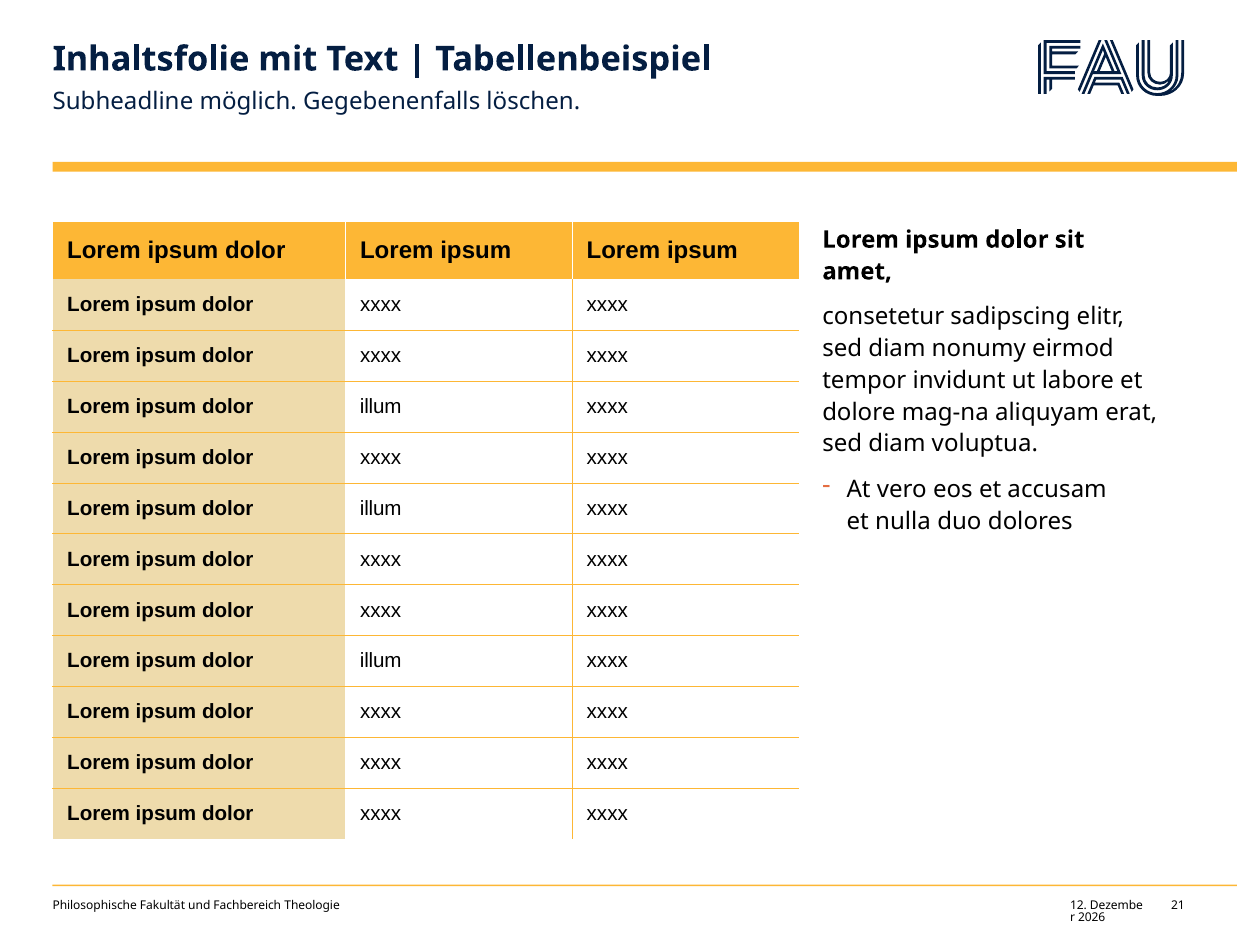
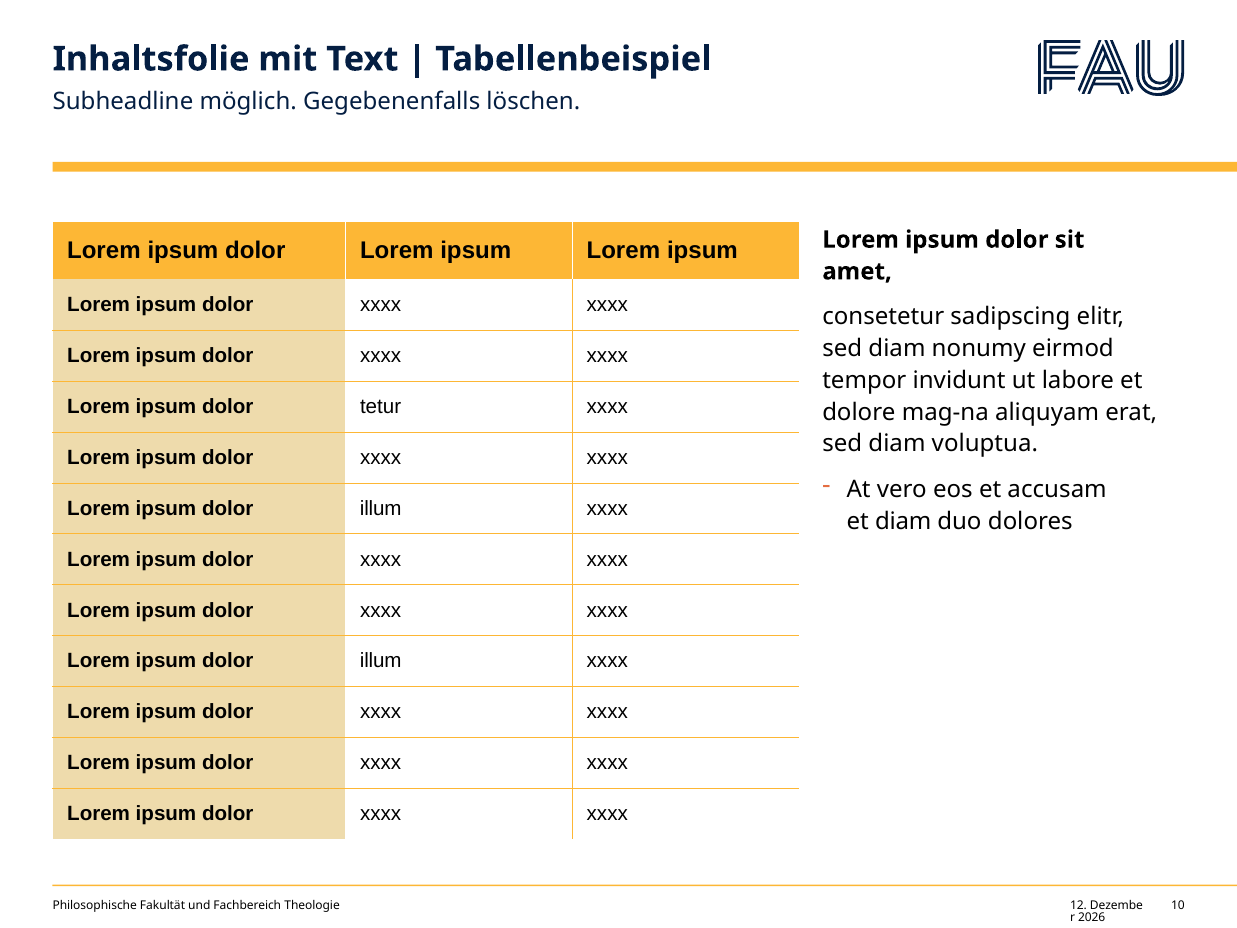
illum: illum -> tetur (381, 407)
et nulla: nulla -> diam (903, 521)
21: 21 -> 10 (1178, 906)
